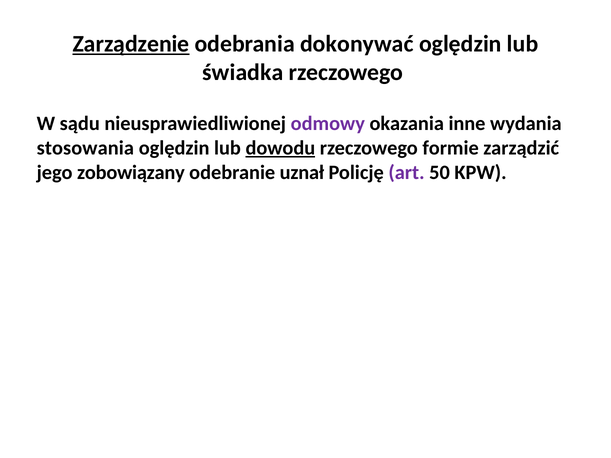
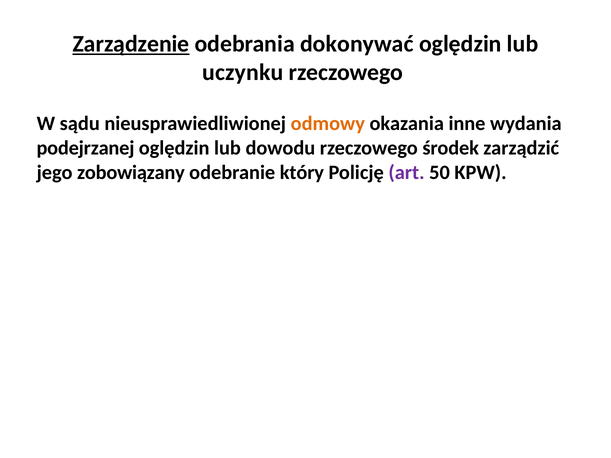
świadka: świadka -> uczynku (243, 72)
odmowy colour: purple -> orange (328, 124)
stosowania: stosowania -> podejrzanej (85, 148)
dowodu underline: present -> none (280, 148)
formie: formie -> środek (451, 148)
uznał: uznał -> który (302, 173)
